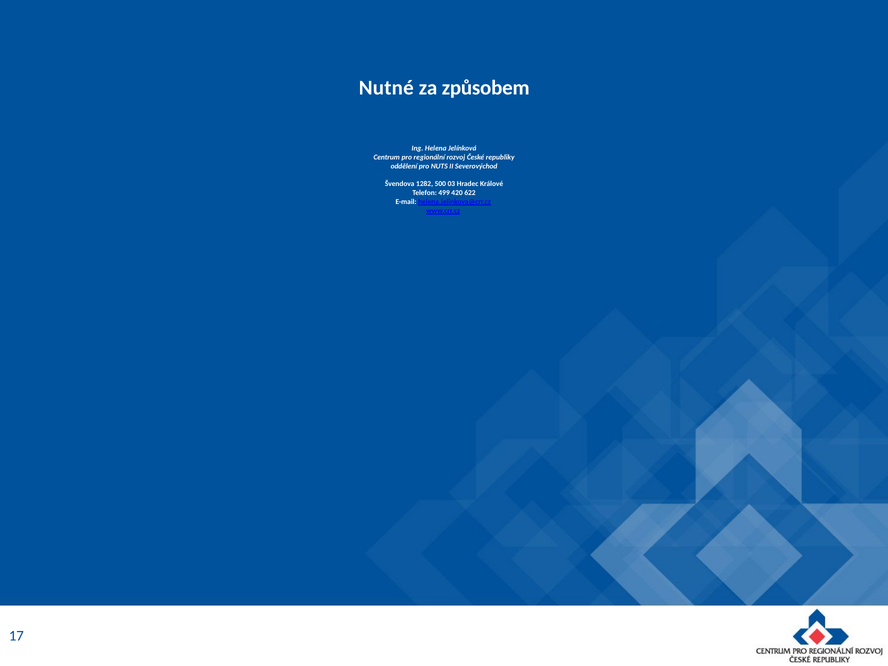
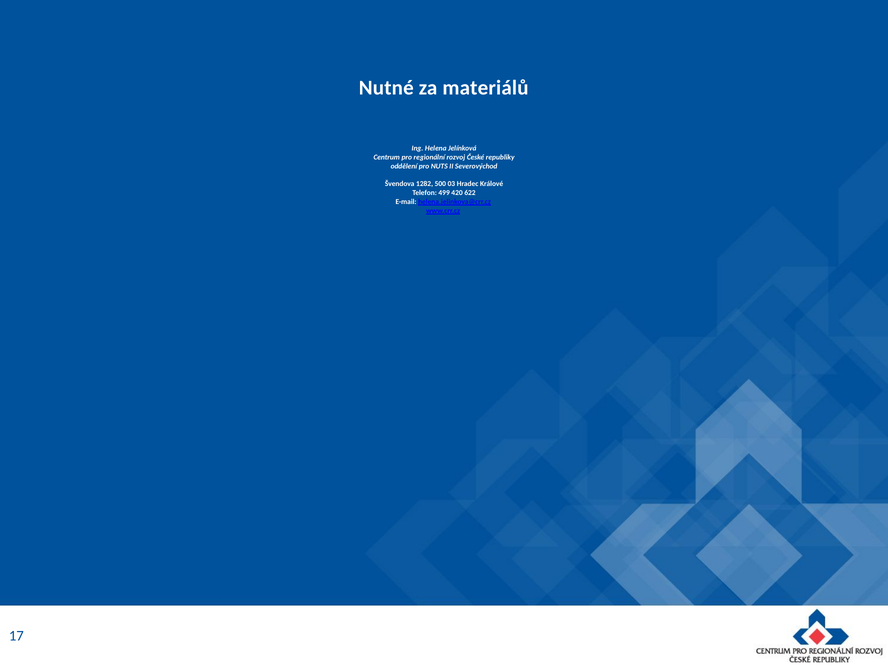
způsobem: způsobem -> materiálů (485, 88)
